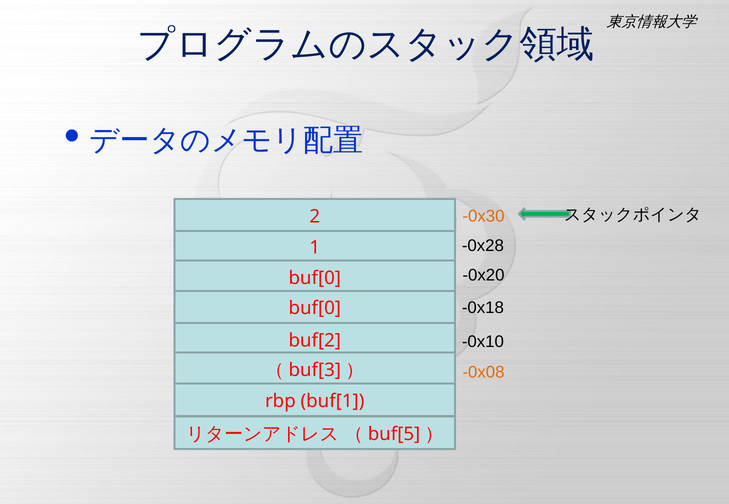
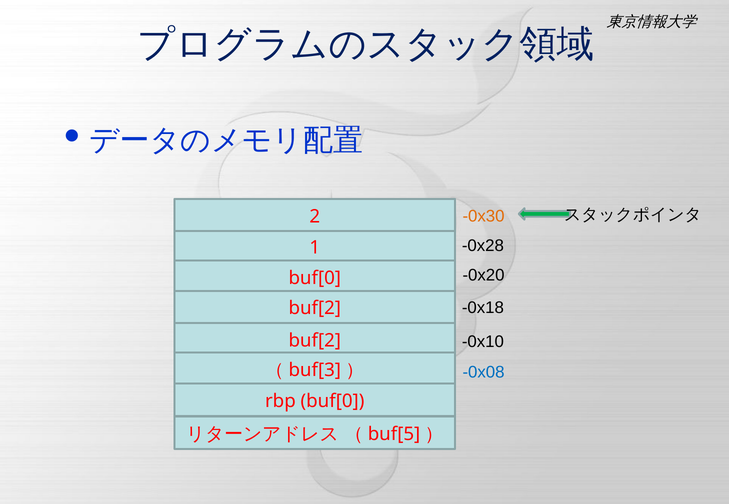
buf[0: buf[0 -> buf[2 (315, 309)
-0x08 colour: orange -> blue (484, 373)
rbp buf[1: buf[1 -> buf[0 (333, 402)
